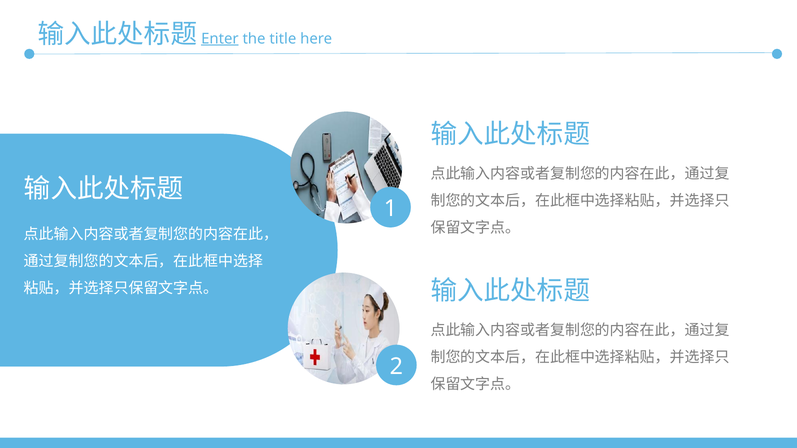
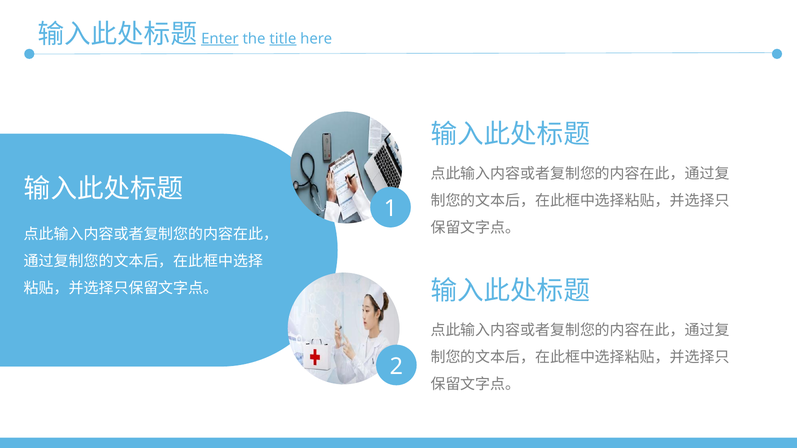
title underline: none -> present (283, 39)
